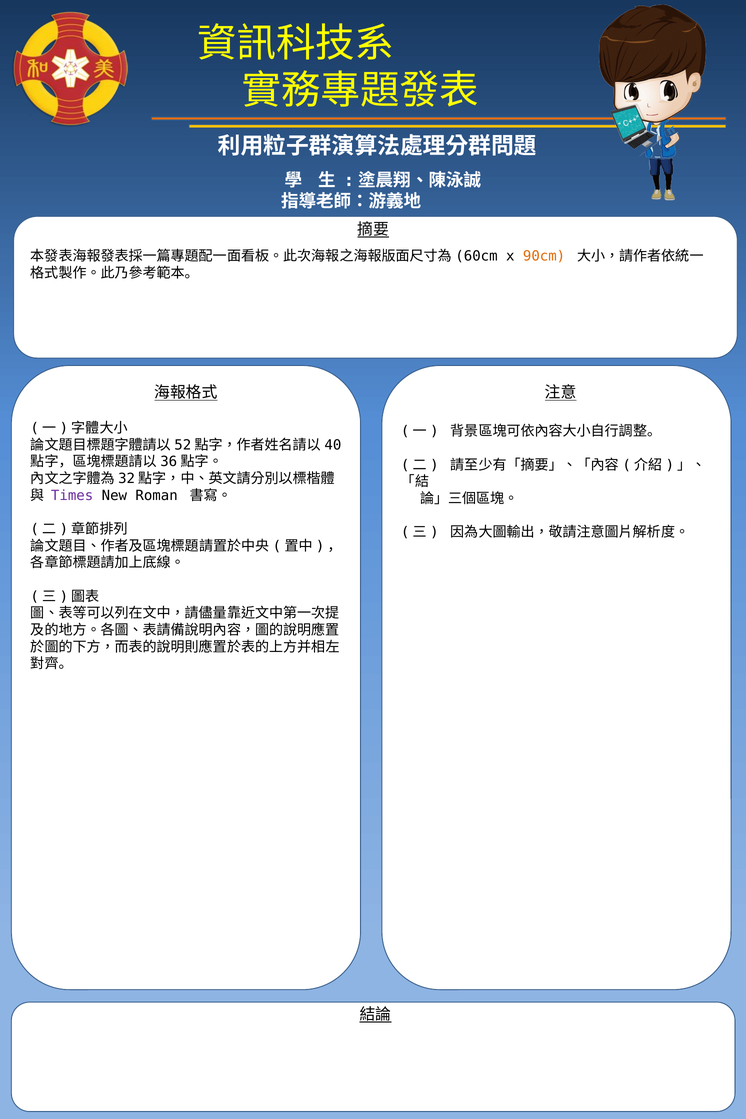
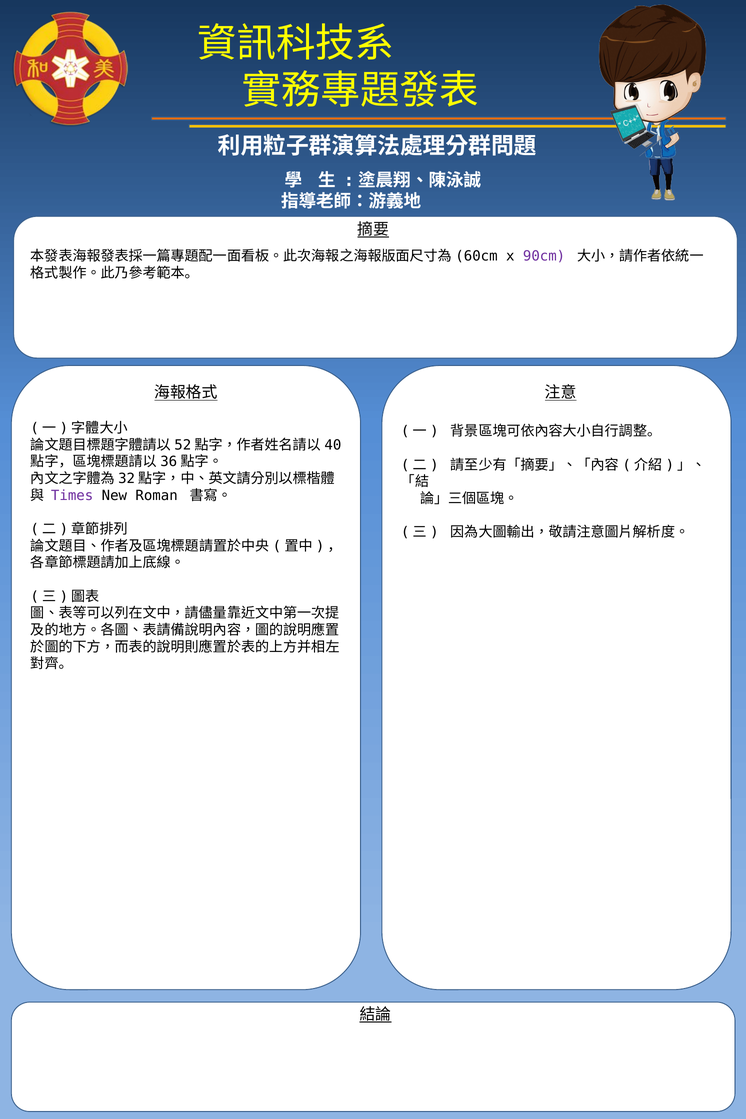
90cm colour: orange -> purple (544, 256)
